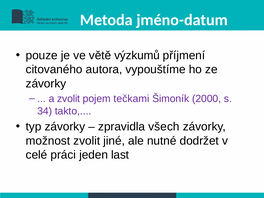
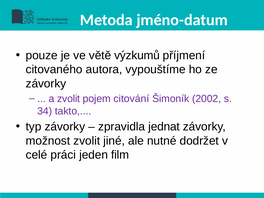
tečkami: tečkami -> citování (131, 99)
2000: 2000 -> 2002 (207, 99)
všech: všech -> jednat (164, 127)
last: last -> film (120, 155)
